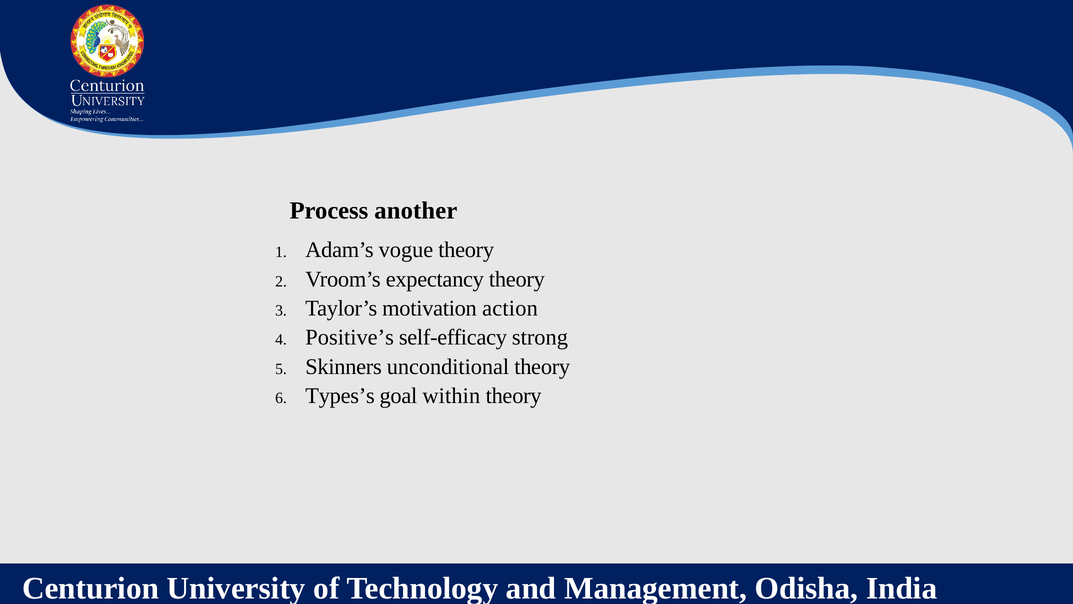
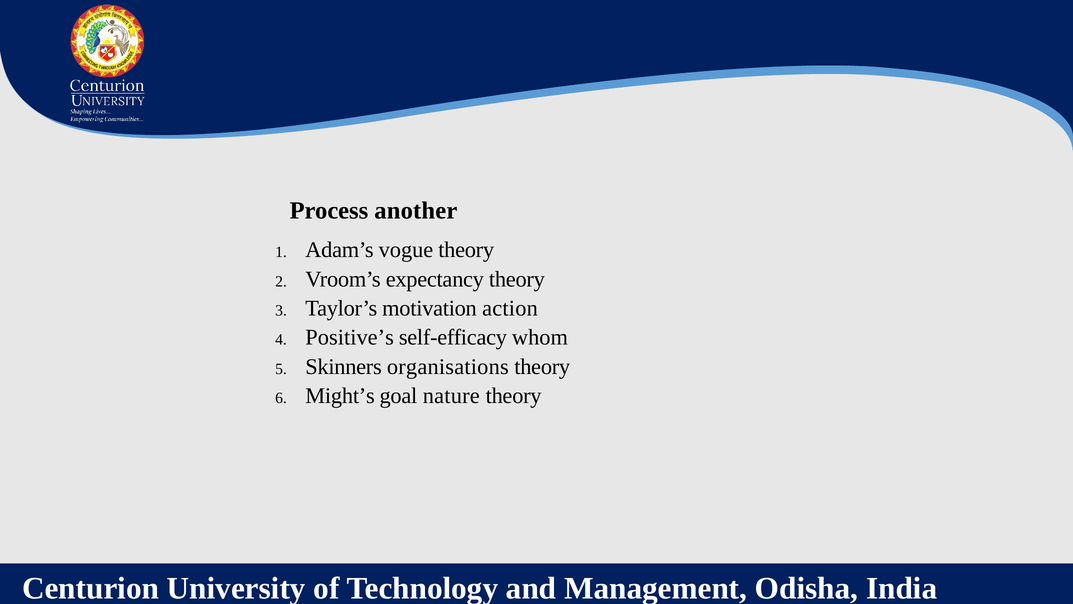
strong: strong -> whom (540, 337)
unconditional: unconditional -> organisations (448, 367)
Types’s: Types’s -> Might’s (340, 395)
within: within -> nature (451, 395)
